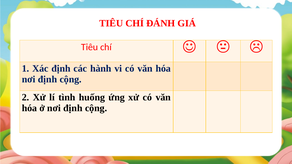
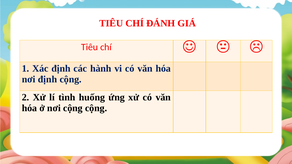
ở nơi định: định -> cộng (73, 108)
